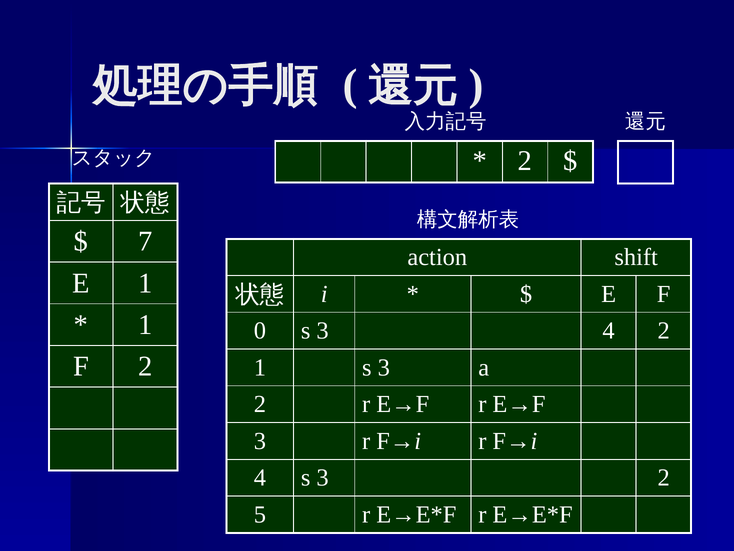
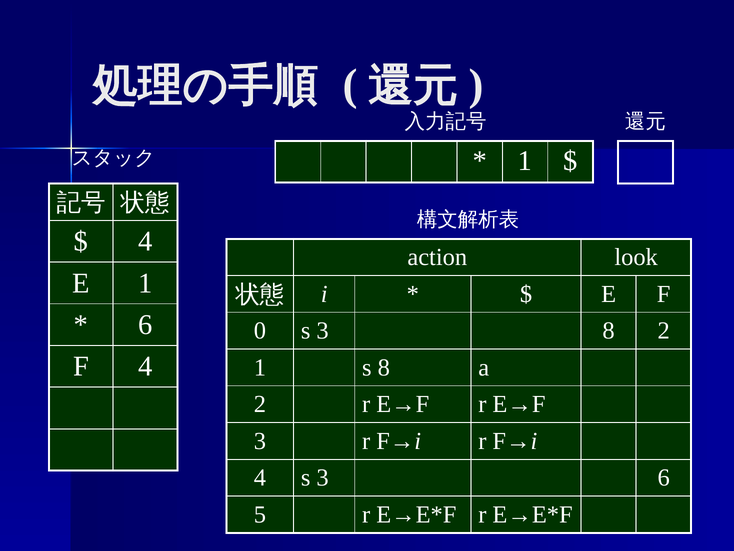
2: 2 -> 1 (525, 160)
7: 7 -> 4 (145, 241)
shift: shift -> look (636, 257)
1: 1 -> 6 (145, 325)
3 4: 4 -> 8 (609, 331)
F 2: 2 -> 4 (145, 366)
1 s 3: 3 -> 8 (384, 367)
3 2: 2 -> 6 (664, 477)
